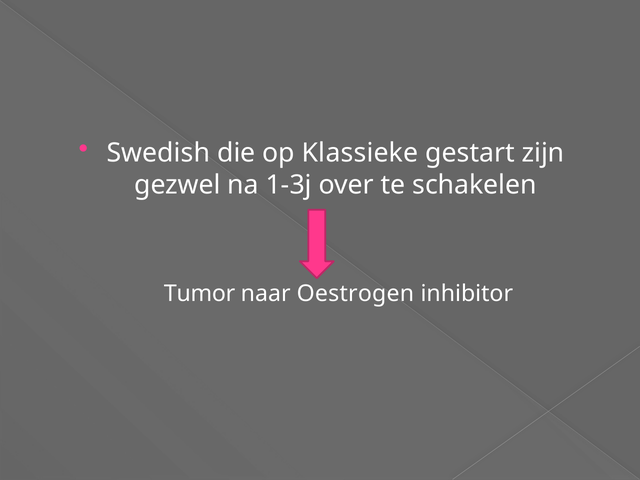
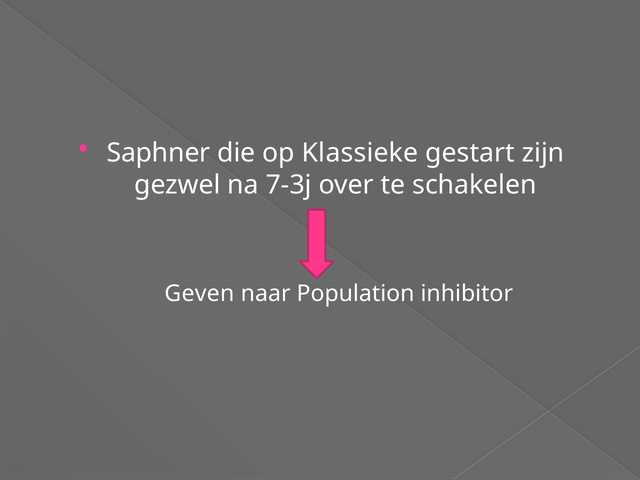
Swedish: Swedish -> Saphner (158, 153)
1-3j: 1-3j -> 7-3j (289, 185)
Tumor: Tumor -> Geven (199, 294)
Oestrogen: Oestrogen -> Population (356, 294)
